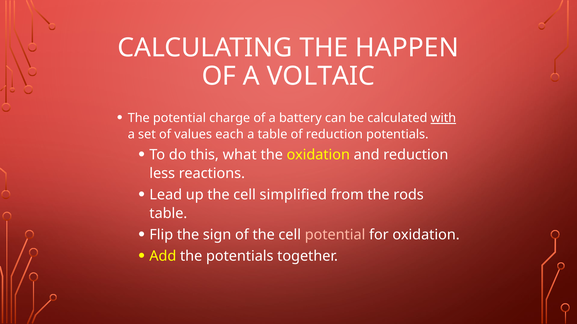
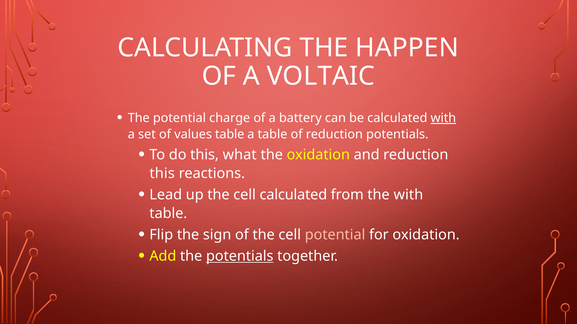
values each: each -> table (230, 135)
less: less -> this (162, 174)
cell simplified: simplified -> calculated (293, 195)
the rods: rods -> with (408, 195)
potentials underline: none -> present (240, 257)
